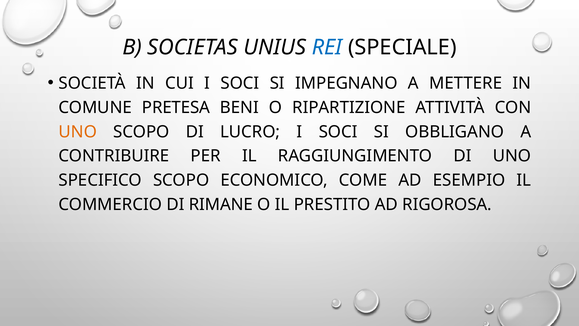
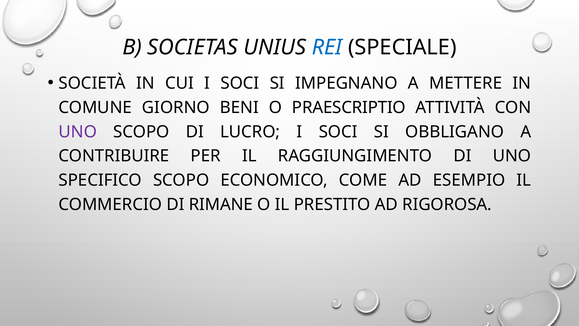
PRETESA: PRETESA -> GIORNO (176, 107)
RIPARTIZIONE: RIPARTIZIONE -> PRAESCRIPTIO (349, 107)
UNO colour: orange -> purple (78, 132)
